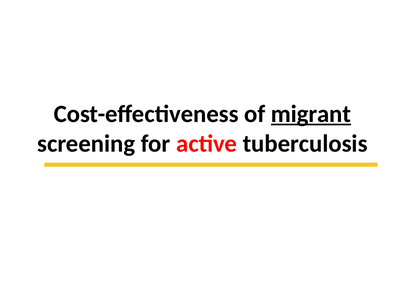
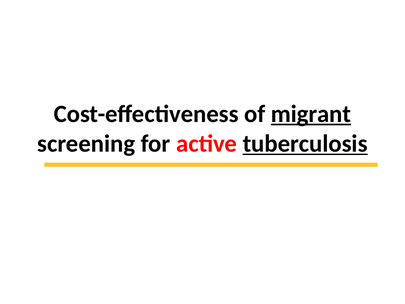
tuberculosis underline: none -> present (305, 143)
